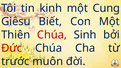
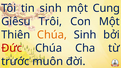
tin kinh: kinh -> sinh (51, 8)
Biết: Biết -> Trôi (50, 21)
Chúa colour: red -> orange (52, 35)
